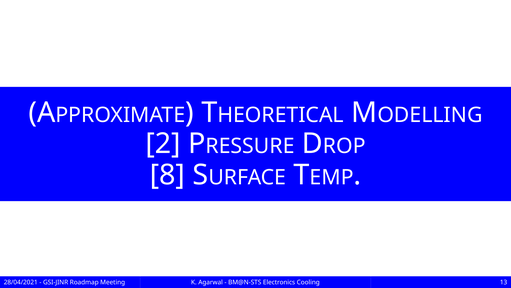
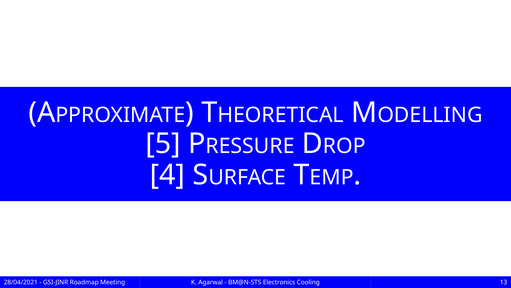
2: 2 -> 5 (163, 144)
8: 8 -> 4 (167, 175)
